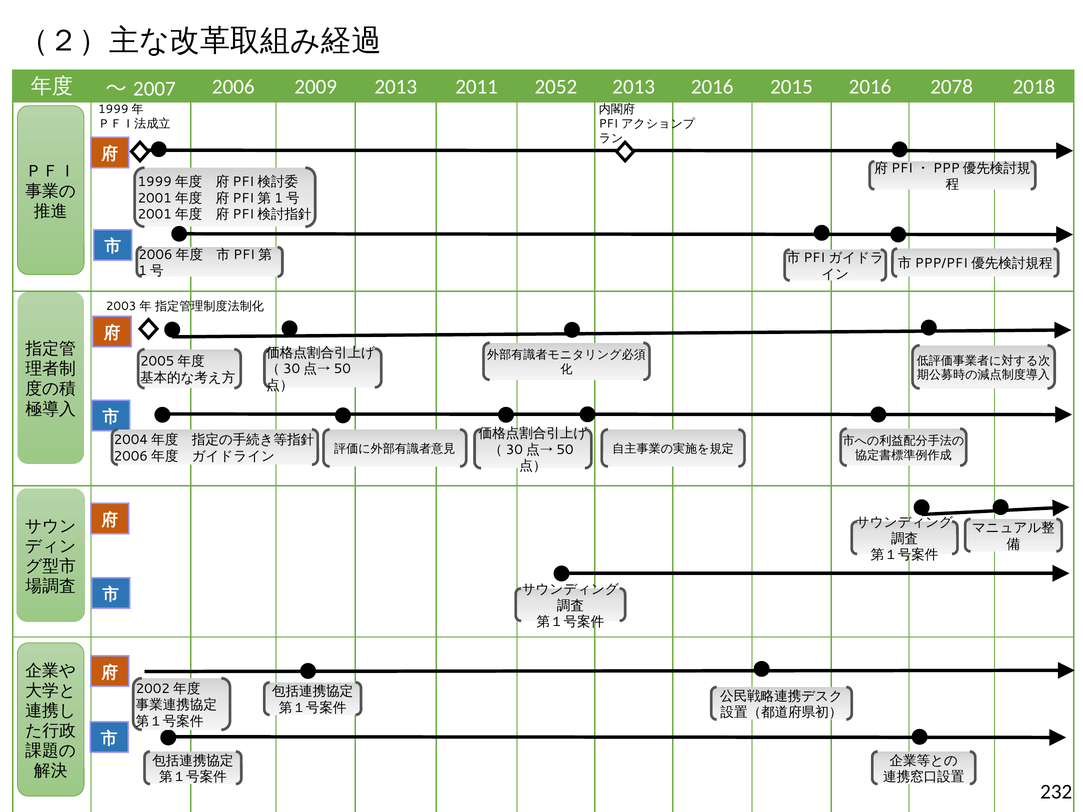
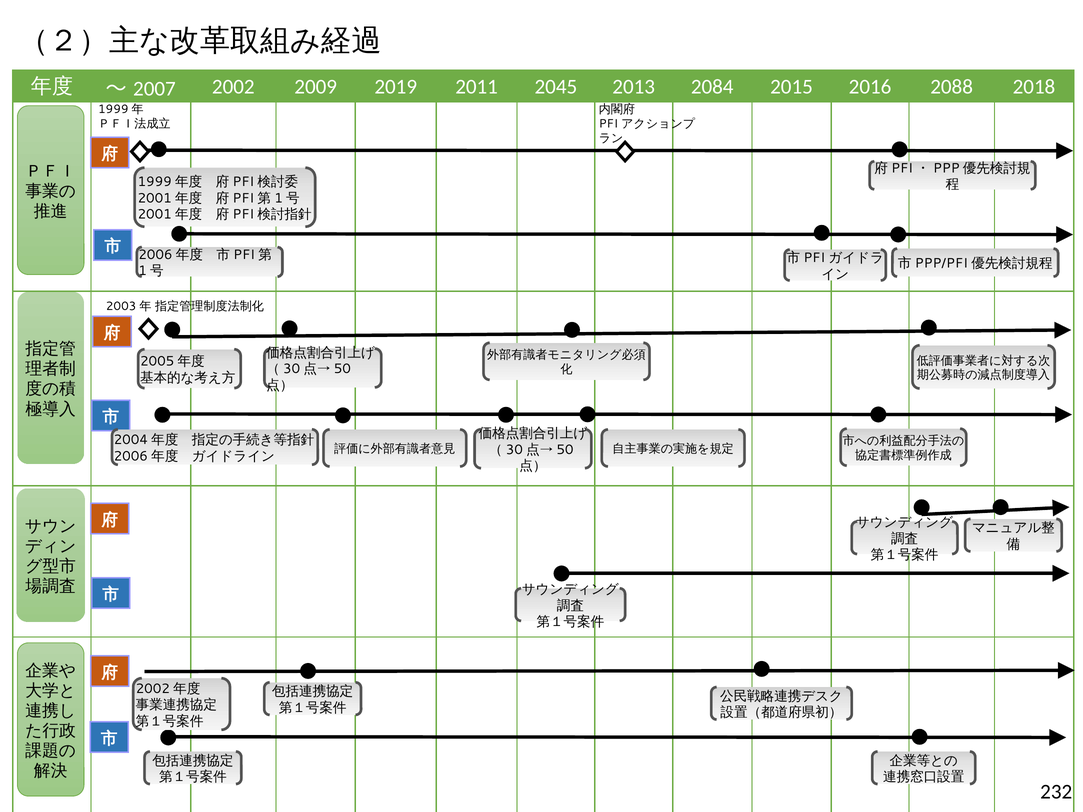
2006: 2006 -> 2002 (233, 87)
2009 2013: 2013 -> 2019 (396, 87)
2052: 2052 -> 2045 (556, 87)
2013 2016: 2016 -> 2084 (712, 87)
2078: 2078 -> 2088 (952, 87)
